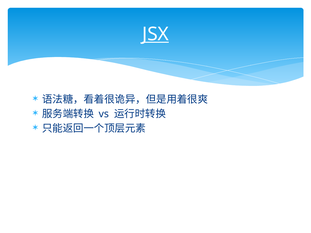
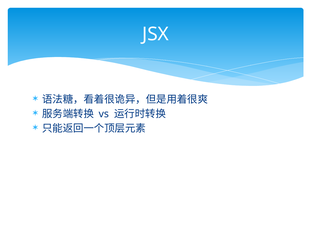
JSX underline: present -> none (156, 34)
